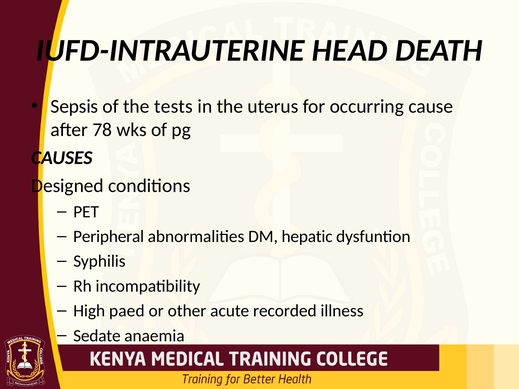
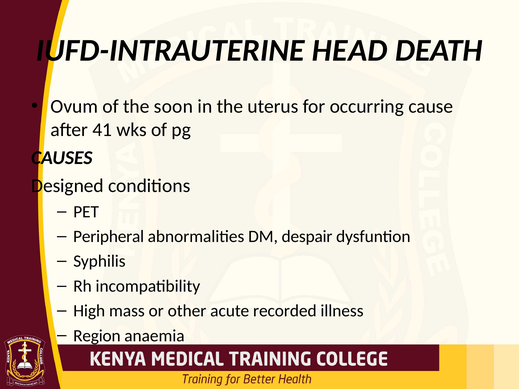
Sepsis: Sepsis -> Ovum (74, 107)
tests: tests -> soon (173, 107)
78: 78 -> 41 (102, 130)
hepatic: hepatic -> despair (307, 237)
paed: paed -> mass (127, 311)
Sedate: Sedate -> Region (97, 336)
